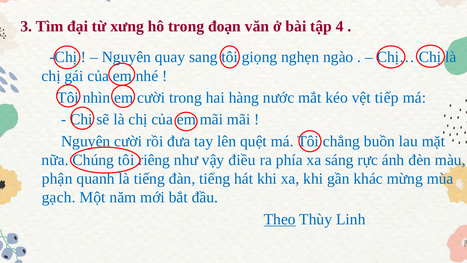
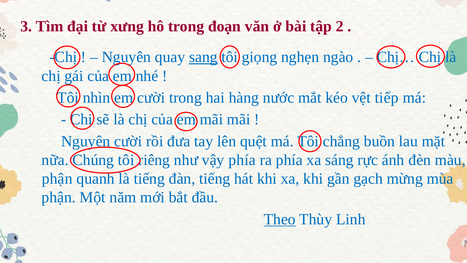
4: 4 -> 2 (340, 26)
sang underline: none -> present (203, 57)
vậy điều: điều -> phía (242, 160)
khác: khác -> gạch (368, 179)
gạch: gạch -> phận (59, 197)
